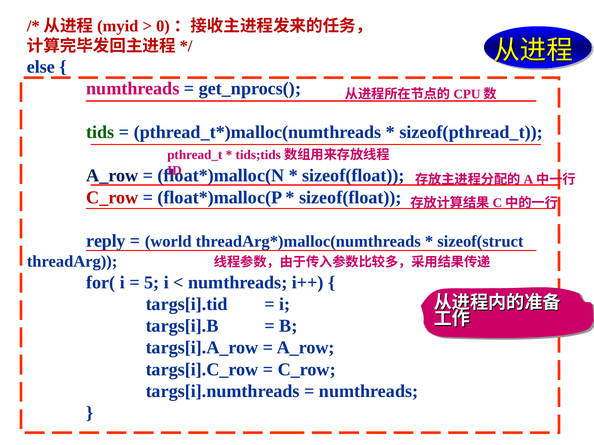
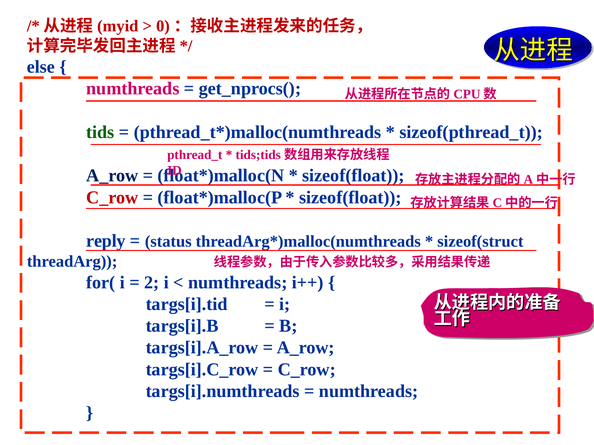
world: world -> status (168, 242)
5: 5 -> 2 (152, 283)
